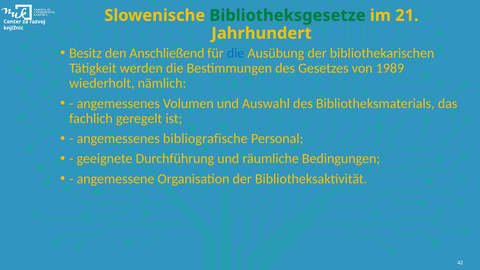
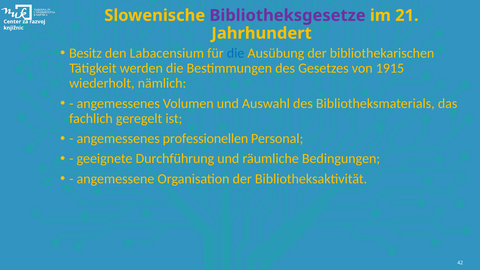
Bibliotheksgesetze colour: green -> purple (288, 15)
Anschließend: Anschließend -> Labacensium (167, 53)
1989: 1989 -> 1915 (390, 68)
bibliografische: bibliografische -> professionellen (205, 139)
